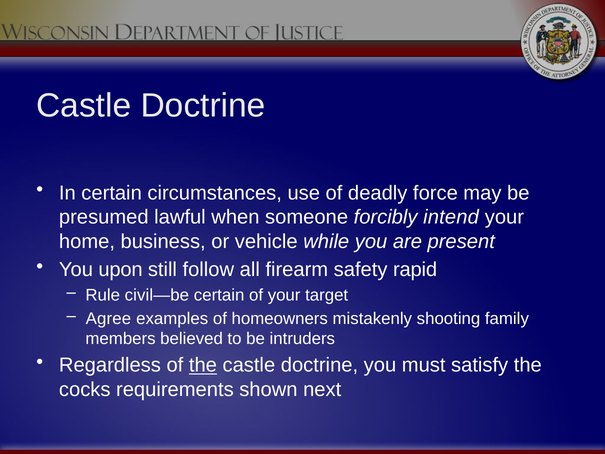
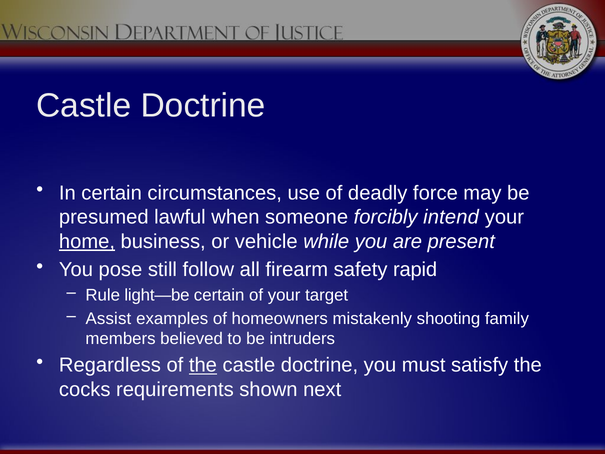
home underline: none -> present (87, 241)
upon: upon -> pose (120, 270)
civil—be: civil—be -> light—be (157, 295)
Agree: Agree -> Assist (108, 318)
